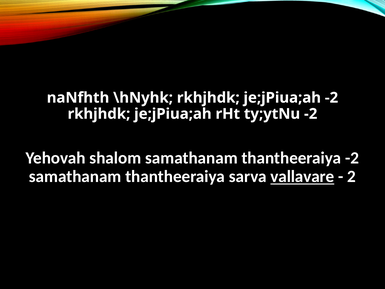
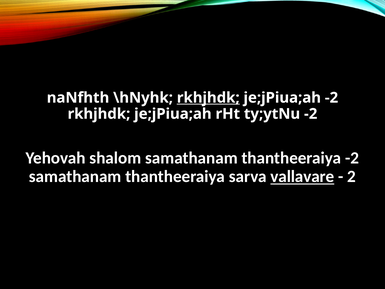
rkhjhdk underline: none -> present (208, 98)
